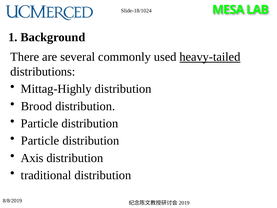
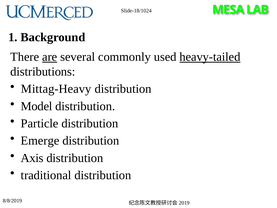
are underline: none -> present (50, 57)
Mittag-Highly: Mittag-Highly -> Mittag-Heavy (56, 89)
Brood: Brood -> Model (37, 106)
Particle: Particle -> Emerge (40, 141)
